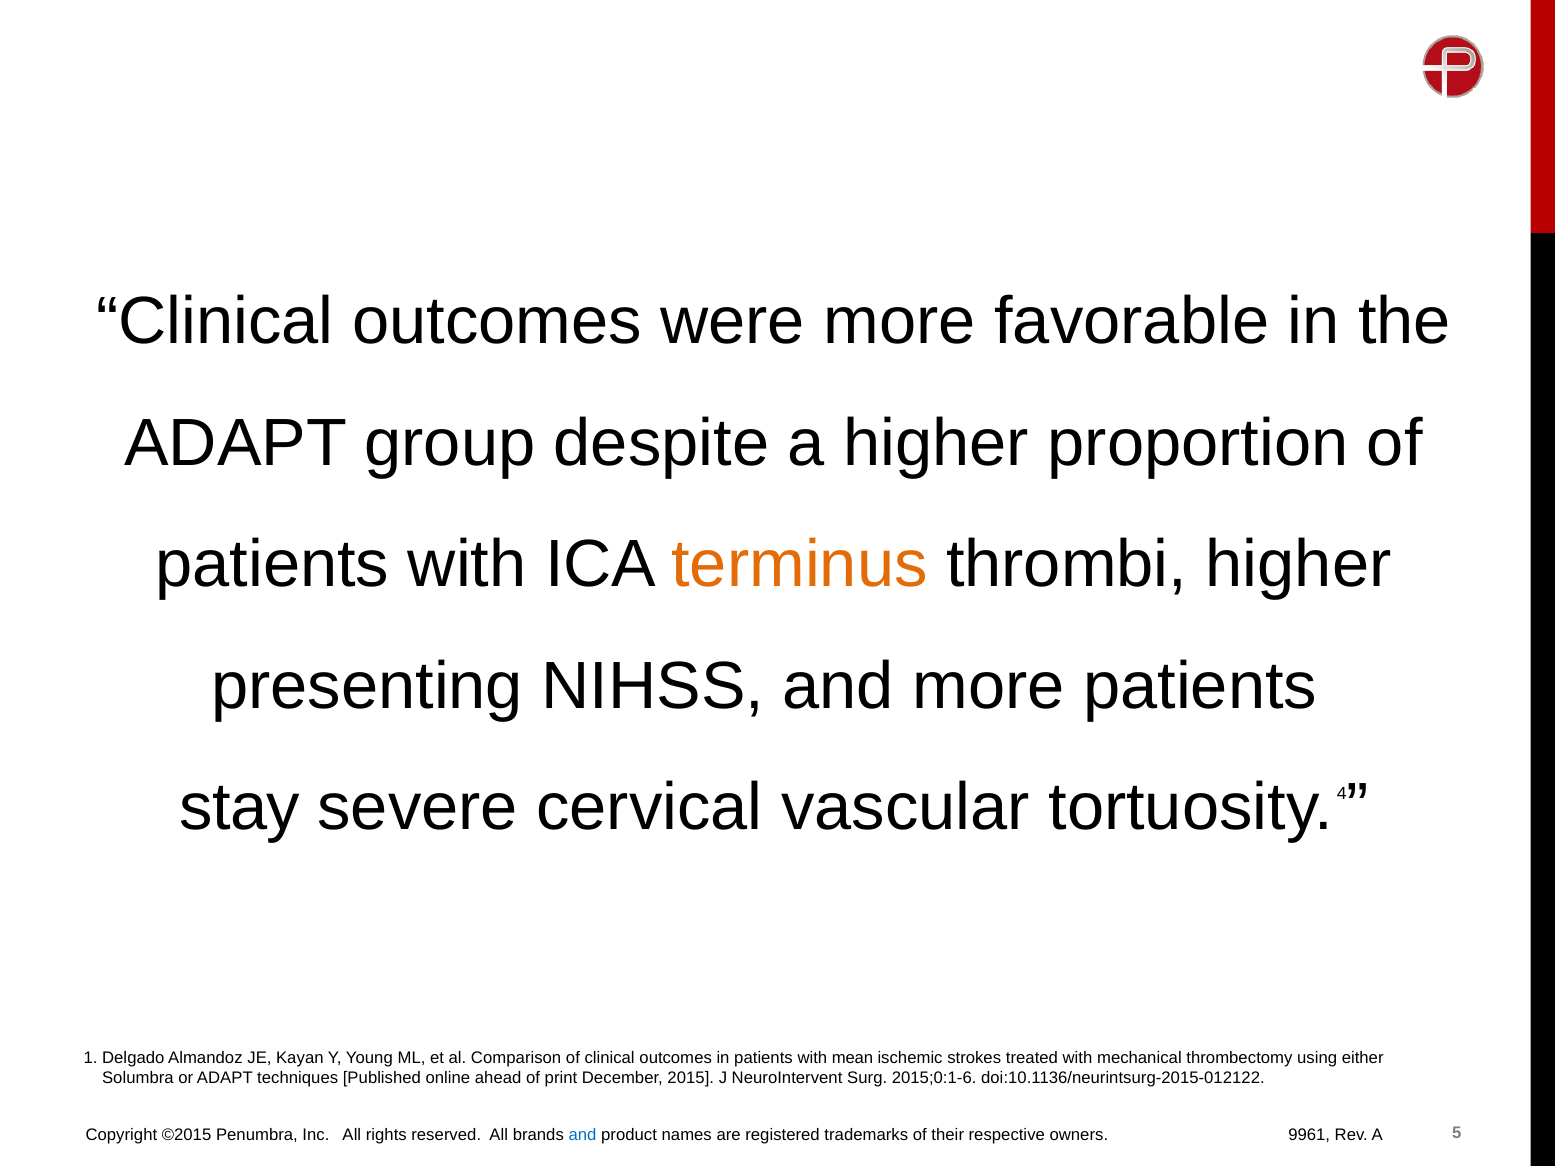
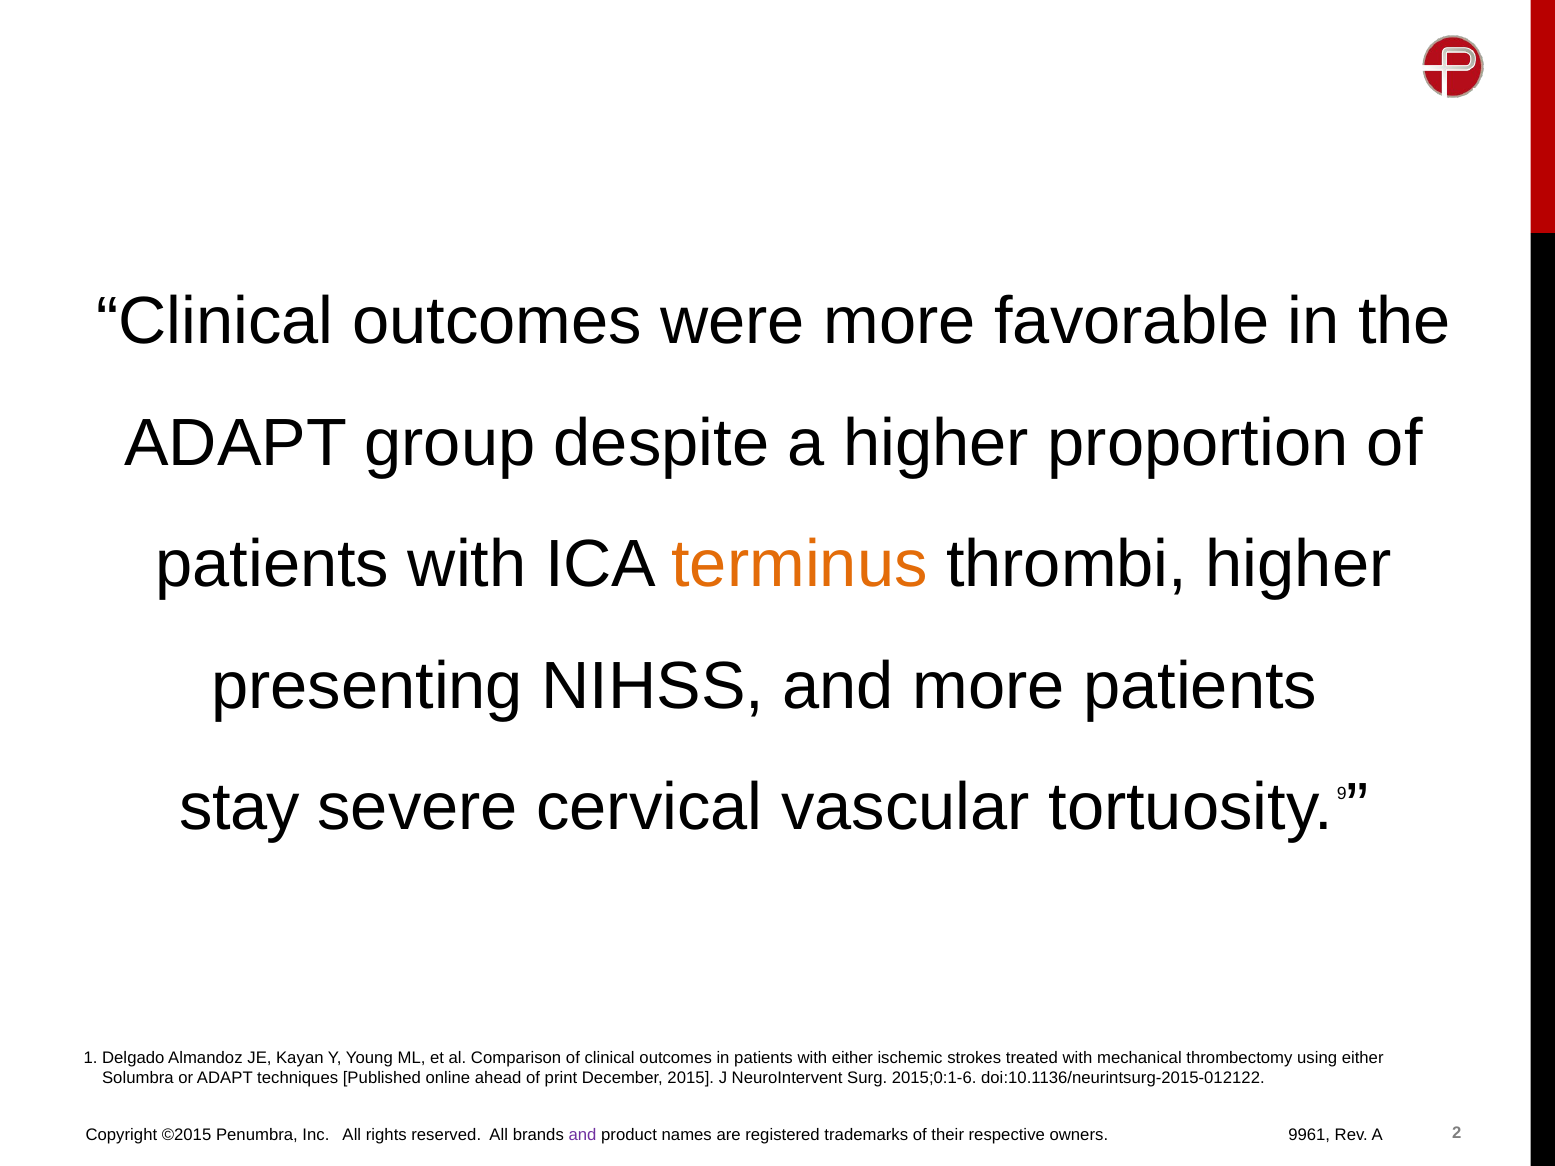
4: 4 -> 9 (1342, 794)
with mean: mean -> either (852, 1058)
and colour: blue -> purple (583, 1136)
5: 5 -> 2 (1457, 1134)
